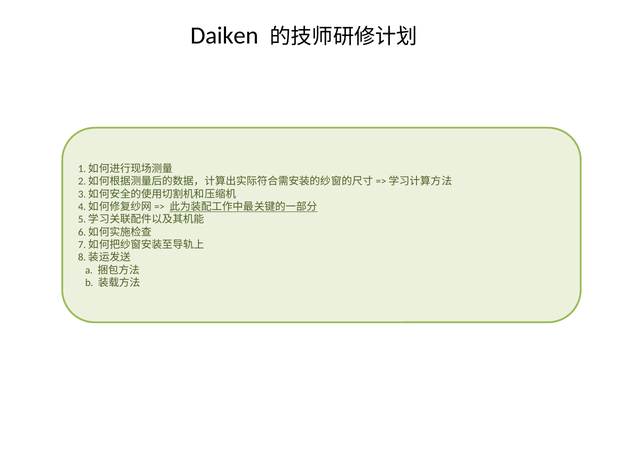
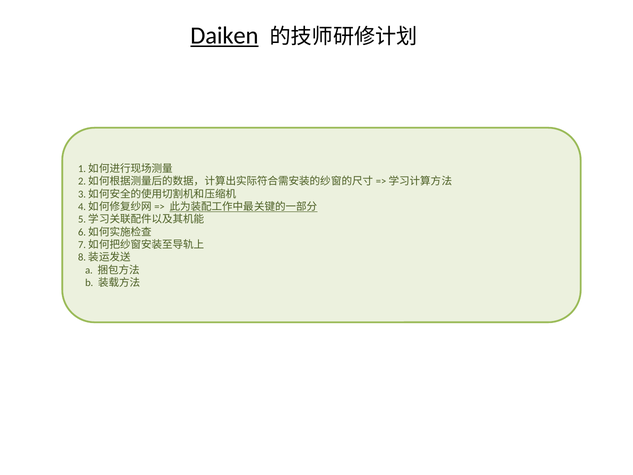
Daiken underline: none -> present (224, 36)
